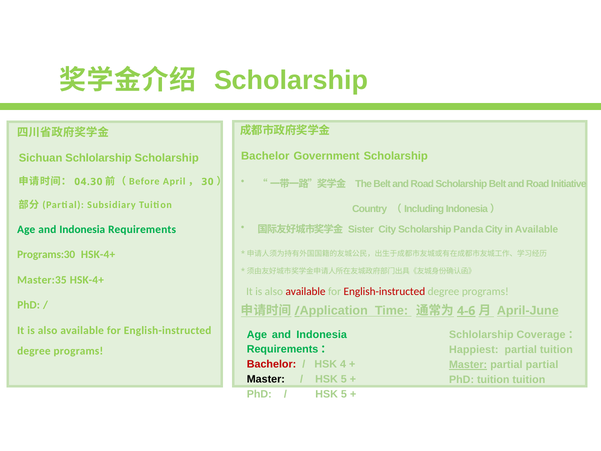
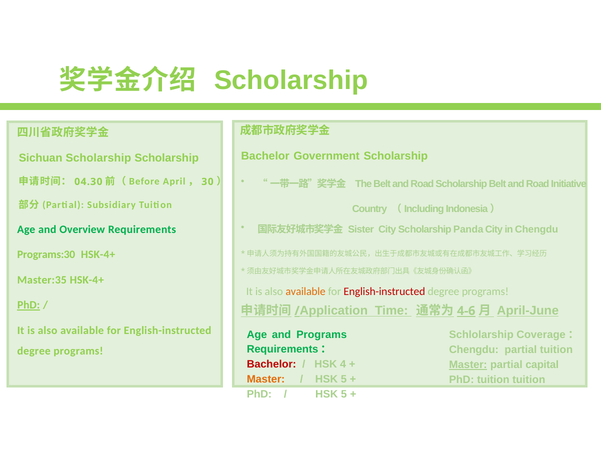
Sichuan Schlolarship: Schlolarship -> Scholarship (98, 158)
in Available: Available -> Chengdu (537, 229)
Indonesia: Indonesia -> Overview (82, 229)
available colour: red -> orange (306, 292)
PhD underline: none -> present (29, 305)
Indonesia: Indonesia -> Programs (322, 334)
Happiest: Happiest -> Chengdu (474, 350)
partial partial: partial -> capital (542, 365)
Master colour: black -> orange (266, 379)
